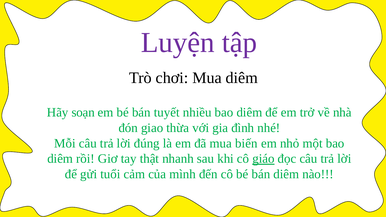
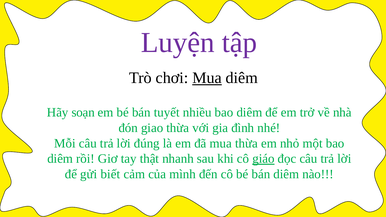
Mua underline: none -> present (207, 78)
mua biến: biến -> thừa (246, 143)
tuổi: tuổi -> biết (110, 174)
